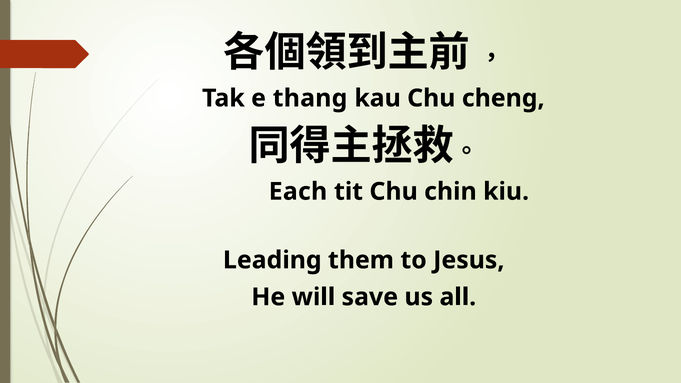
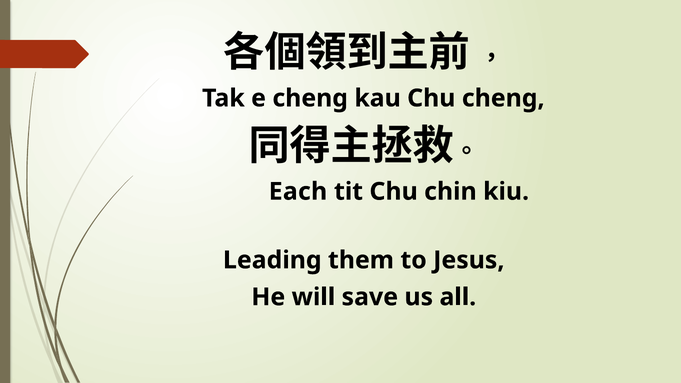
e thang: thang -> cheng (310, 98)
